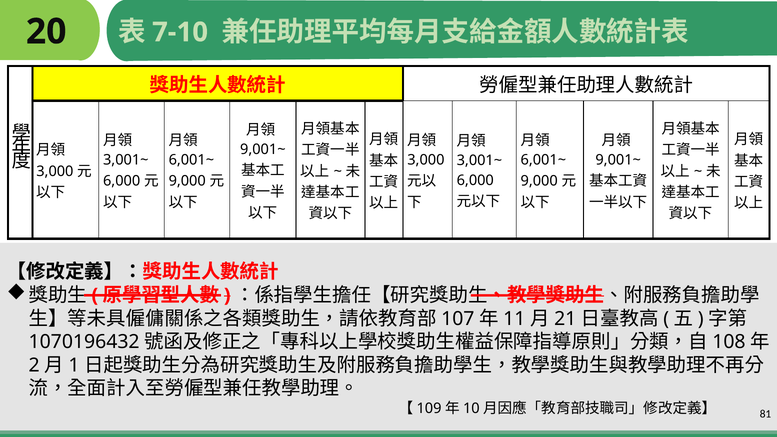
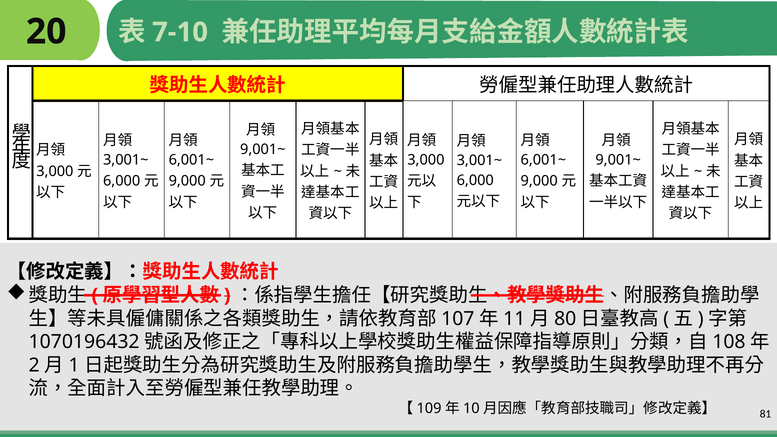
21: 21 -> 80 (565, 319)
